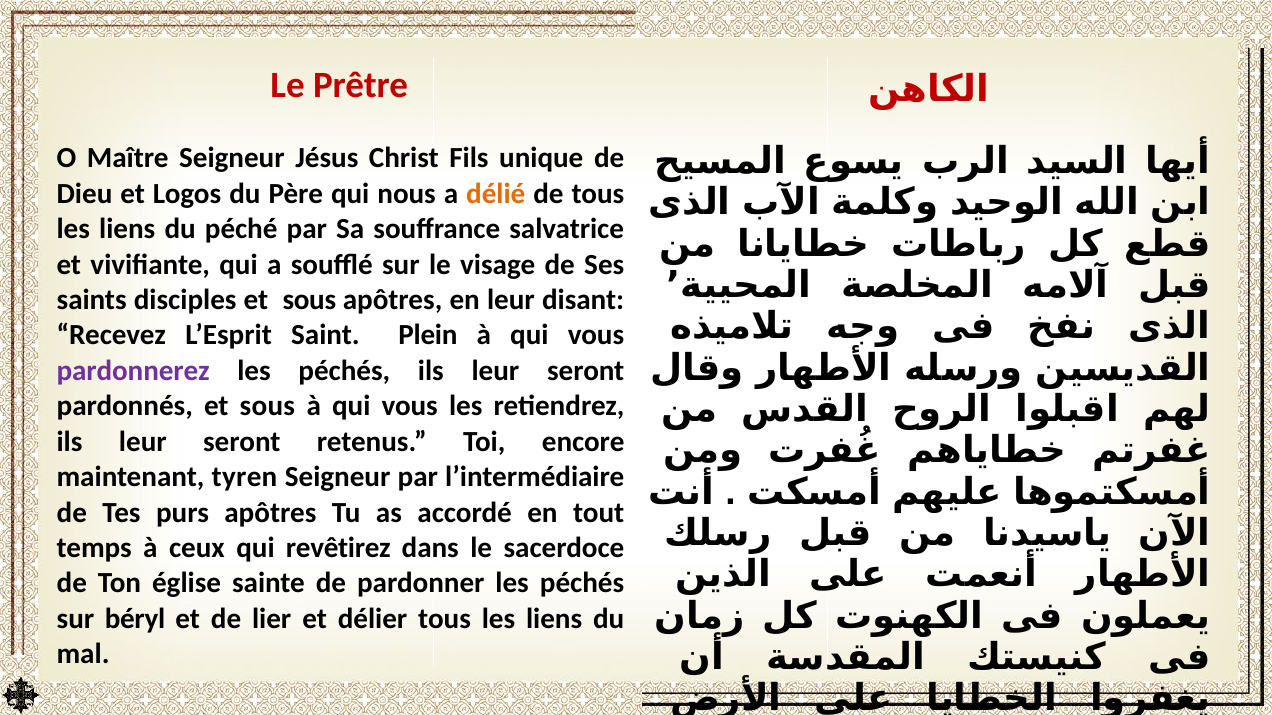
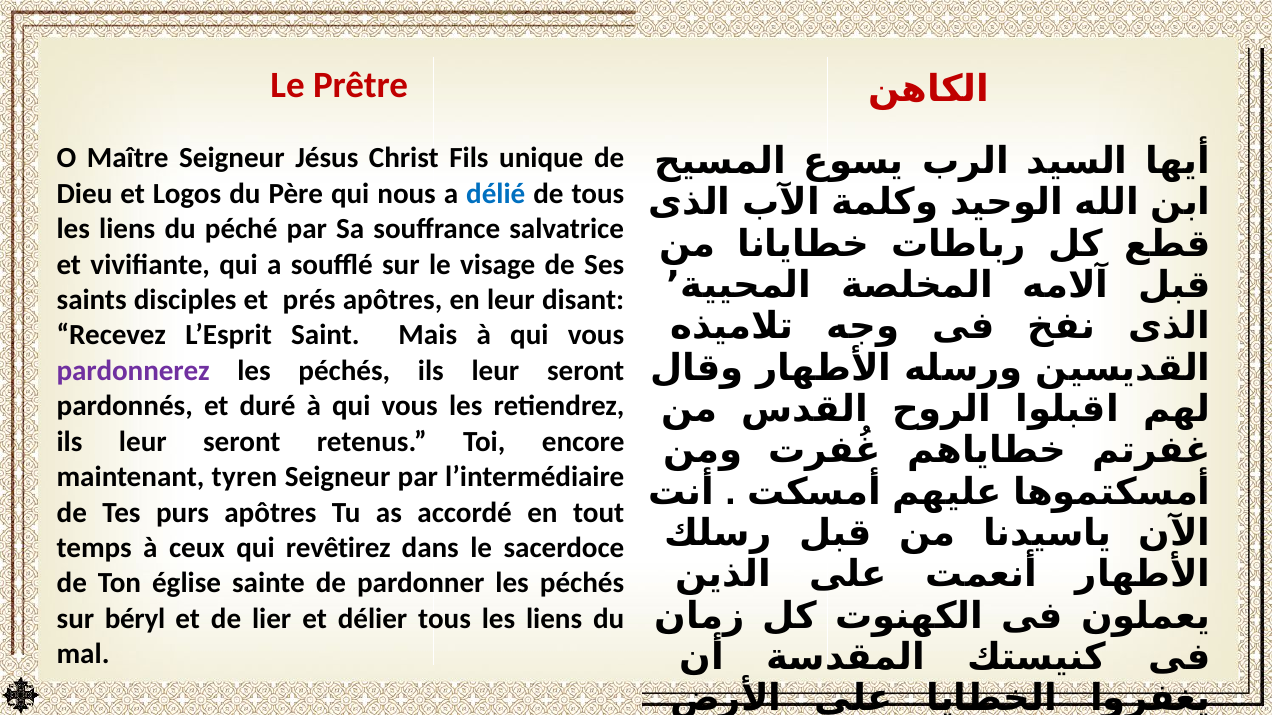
délié colour: orange -> blue (496, 194)
disciples et sous: sous -> prés (309, 300)
Plein: Plein -> Mais (428, 336)
pardonnés et sous: sous -> duré (268, 406)
